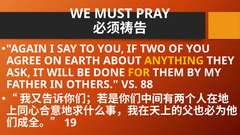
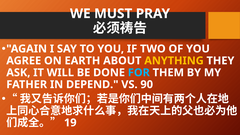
FOR colour: yellow -> light blue (139, 73)
OTHERS: OTHERS -> DEPEND (92, 84)
88: 88 -> 90 (147, 84)
